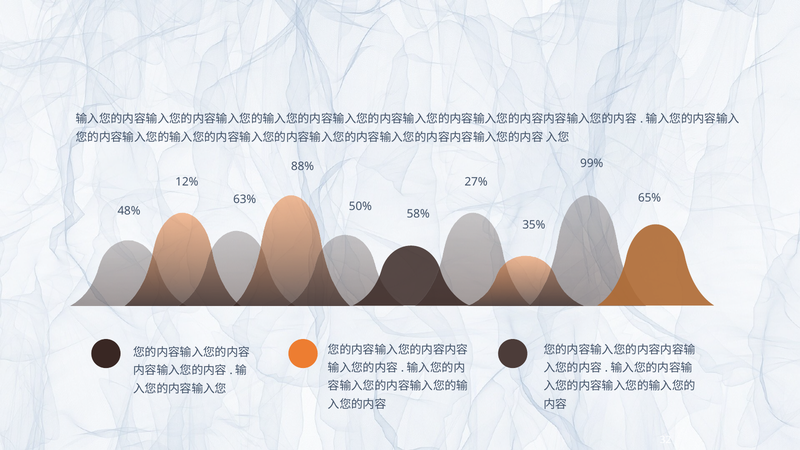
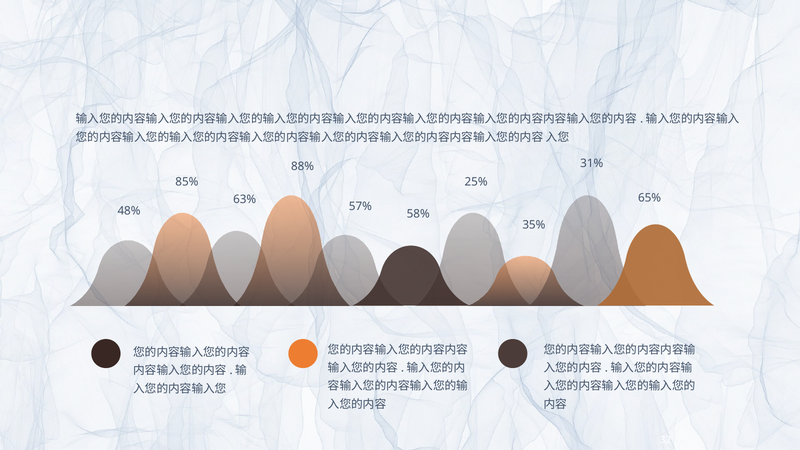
99%: 99% -> 31% (592, 163)
12%: 12% -> 85% (187, 182)
27%: 27% -> 25% (476, 182)
50%: 50% -> 57% (360, 206)
